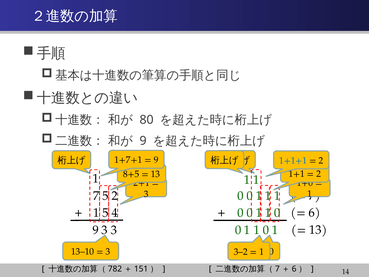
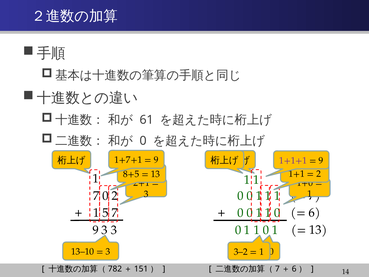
80: 80 -> 61 (147, 120)
9: 9 -> 0 (143, 141)
1+1+1 colour: blue -> purple (293, 160)
2: 2 -> 9 (321, 160)
7 5: 5 -> 0 (106, 196)
5 4: 4 -> 7 (115, 213)
